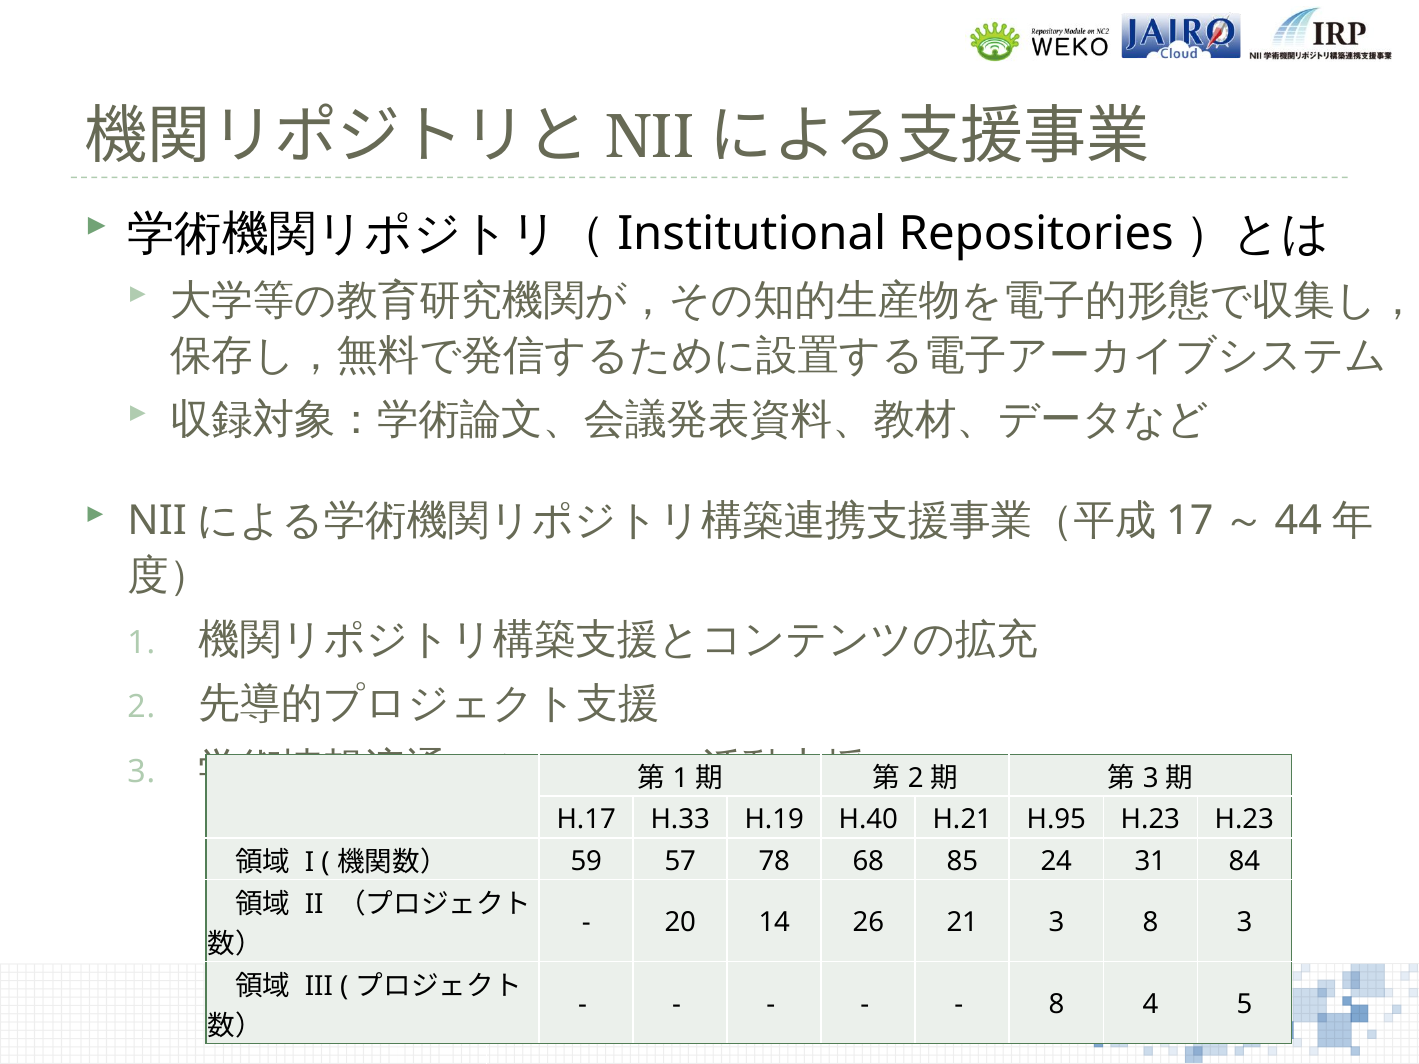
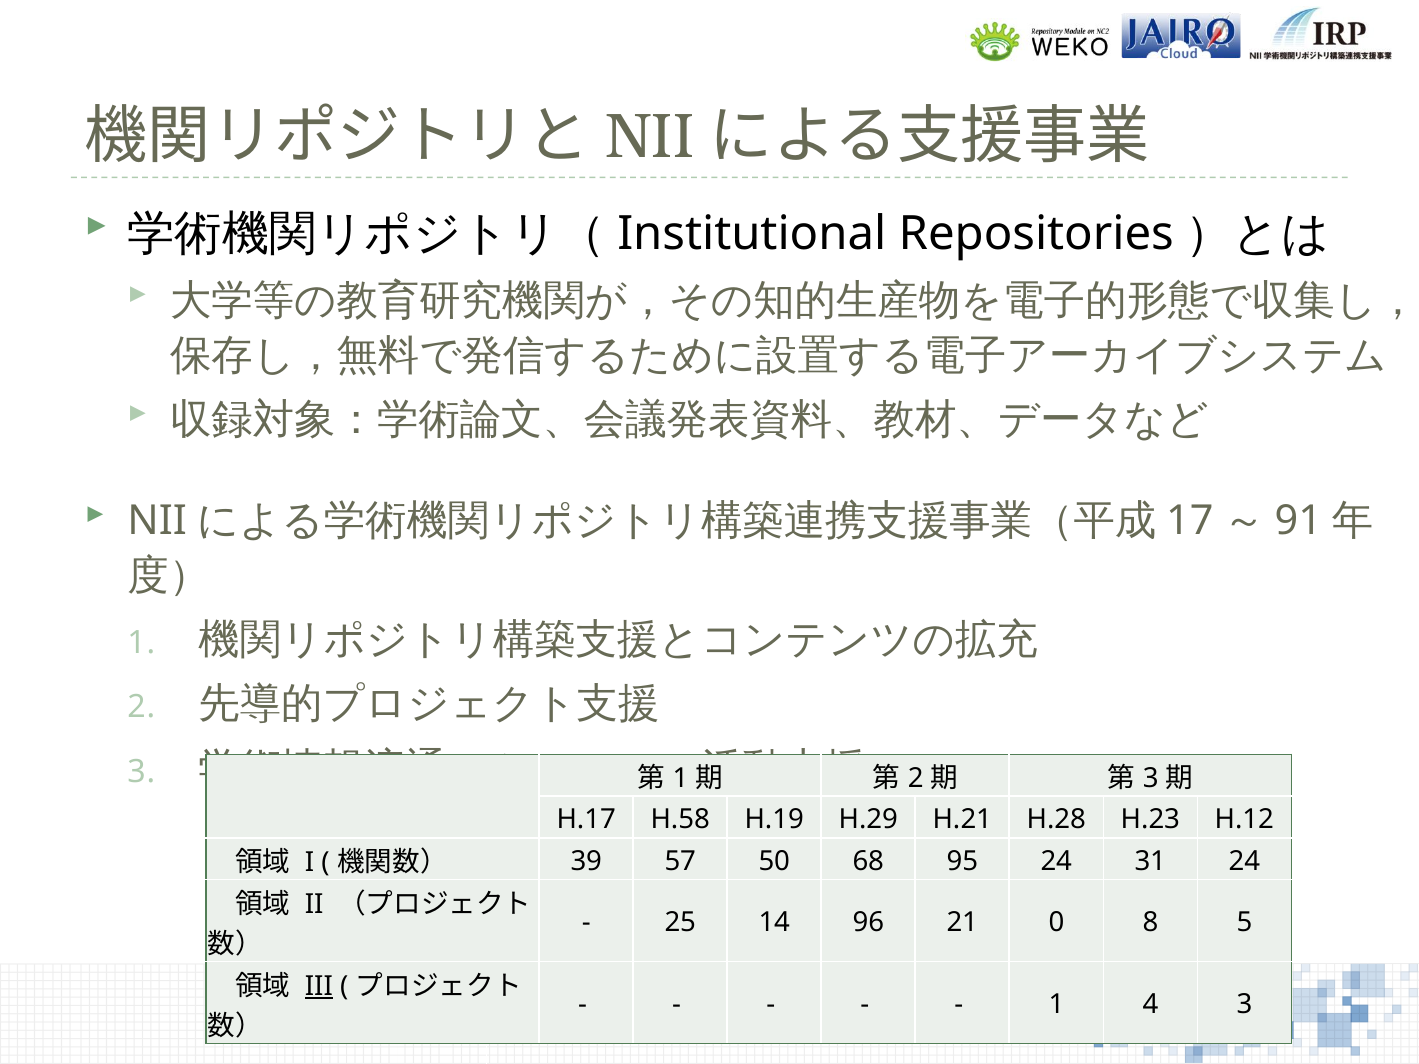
44: 44 -> 91 (1298, 521)
H.33: H.33 -> H.58 (680, 820)
H.40: H.40 -> H.29 (868, 820)
H.95: H.95 -> H.28 (1056, 820)
H.23 H.23: H.23 -> H.12 (1244, 820)
59: 59 -> 39 (586, 861)
78: 78 -> 50 (774, 861)
85: 85 -> 95 (962, 861)
31 84: 84 -> 24 (1244, 861)
20: 20 -> 25 (680, 923)
26: 26 -> 96 (868, 923)
21 3: 3 -> 0 (1056, 923)
8 3: 3 -> 5 (1244, 923)
III underline: none -> present (319, 986)
8: 8 -> 1 (1056, 1005)
4 5: 5 -> 3 (1244, 1005)
